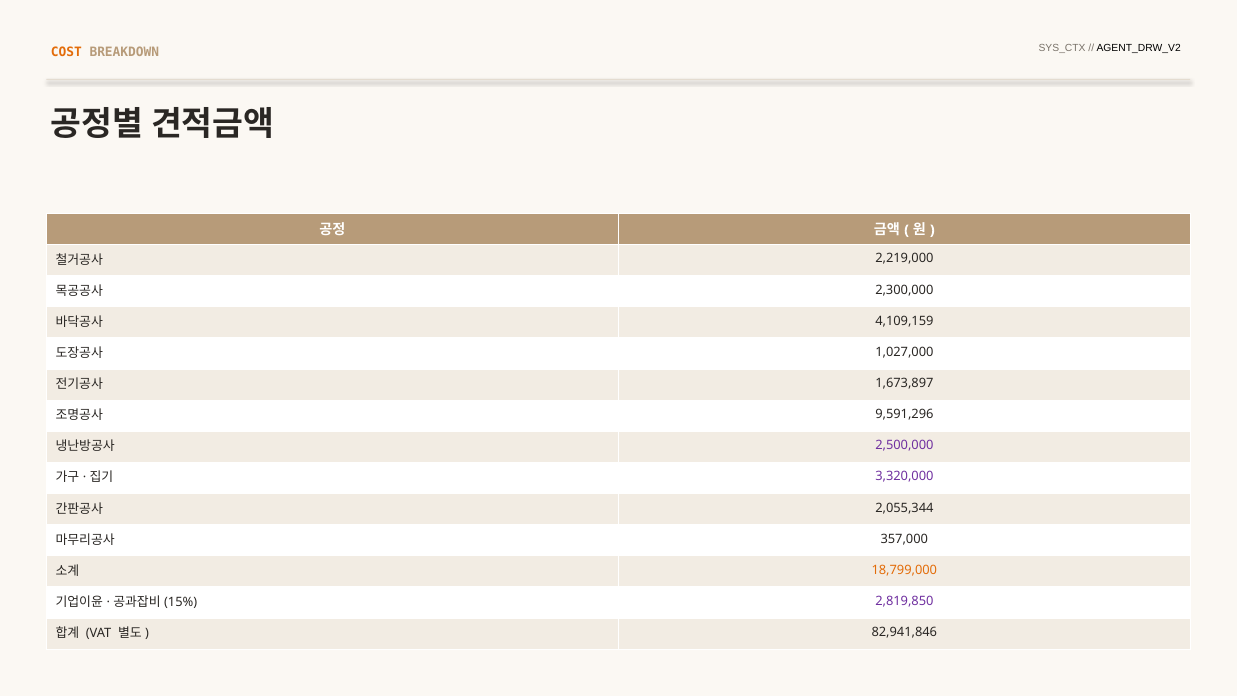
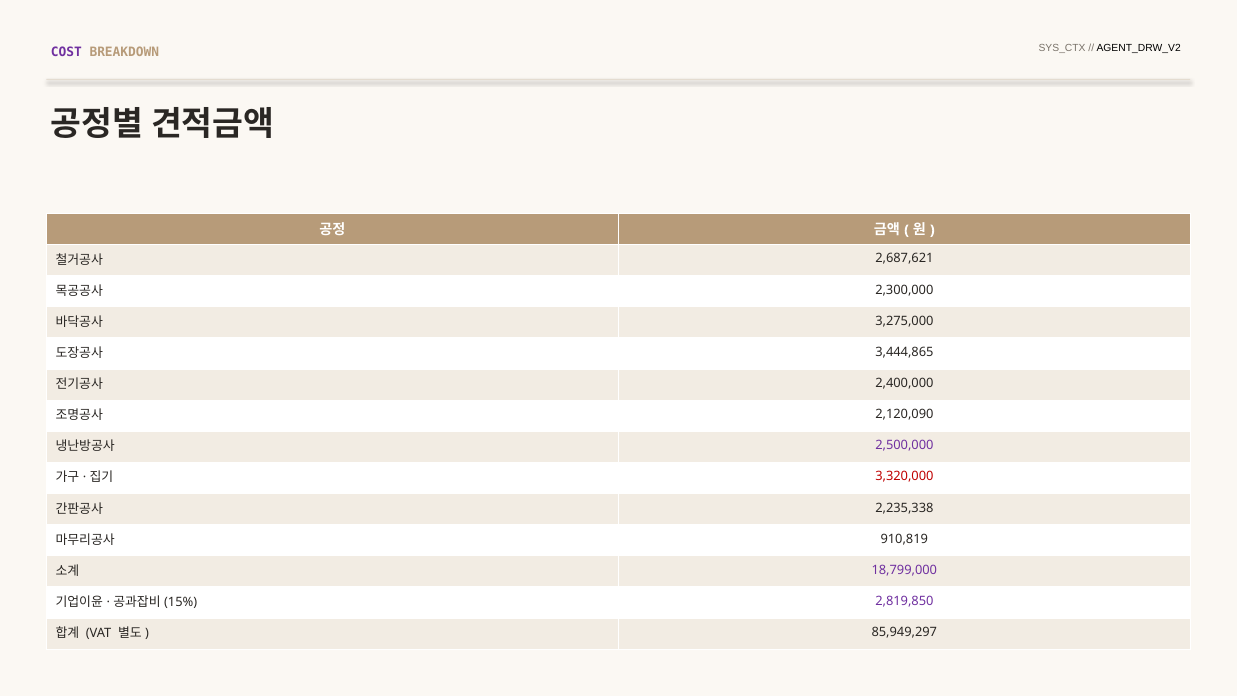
COST colour: orange -> purple (66, 52)
2,219,000: 2,219,000 -> 2,687,621 (904, 259)
4,109,159: 4,109,159 -> 3,275,000 (904, 321)
1,027,000: 1,027,000 -> 3,444,865 (904, 352)
1,673,897: 1,673,897 -> 2,400,000 (904, 383)
9,591,296: 9,591,296 -> 2,120,090 (904, 414)
3,320,000 colour: purple -> red (904, 476)
2,055,344: 2,055,344 -> 2,235,338 (904, 508)
357,000: 357,000 -> 910,819 (904, 539)
18,799,000 colour: orange -> purple (904, 570)
82,941,846: 82,941,846 -> 85,949,297 (904, 632)
